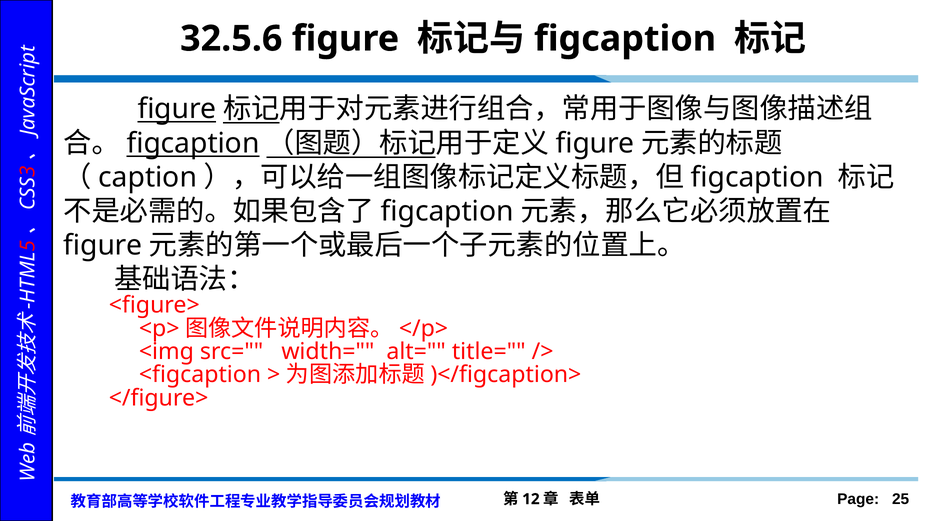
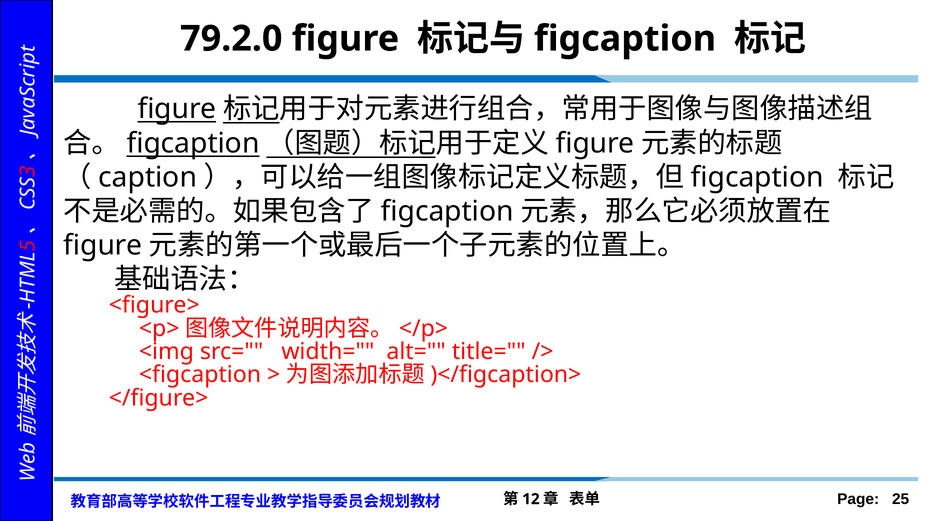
32.5.6: 32.5.6 -> 79.2.0 (231, 39)
